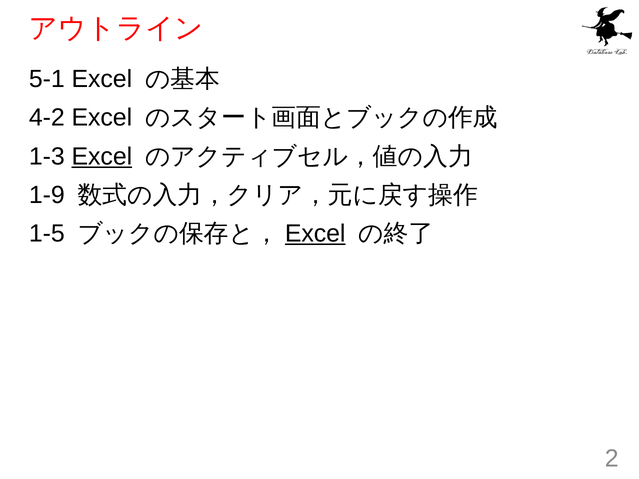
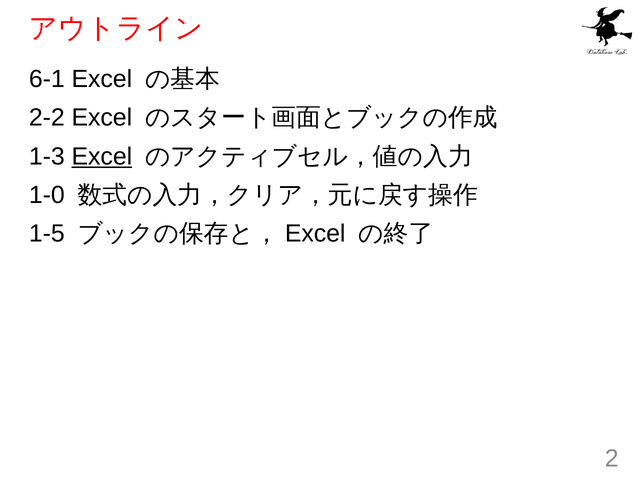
5-1: 5-1 -> 6-1 (47, 79)
4-2: 4-2 -> 2-2 (47, 118)
1-9: 1-9 -> 1-0 (47, 195)
Excel underline: present -> none (315, 234)
